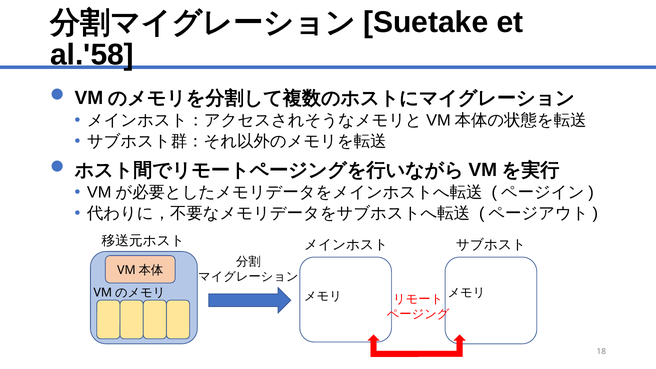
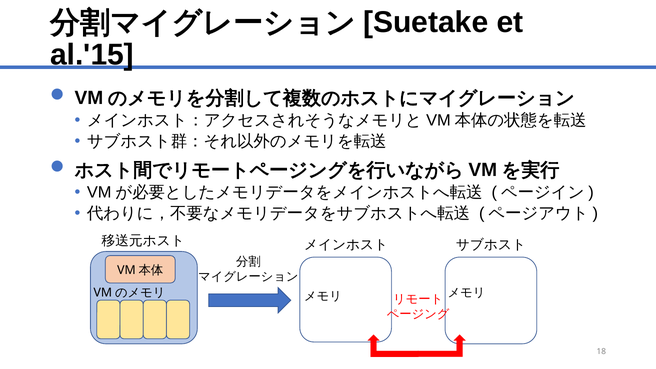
al.'58: al.'58 -> al.'15 (92, 55)
